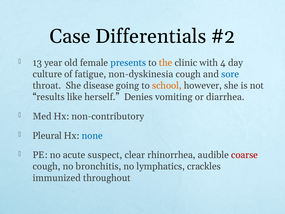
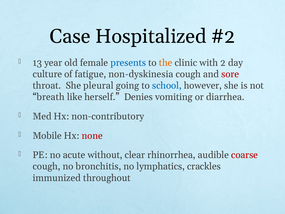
Differentials: Differentials -> Hospitalized (151, 36)
4: 4 -> 2 (223, 63)
sore colour: blue -> red (230, 74)
disease: disease -> pleural (98, 85)
school colour: orange -> blue (167, 85)
results: results -> breath (49, 97)
Pleural: Pleural -> Mobile (47, 136)
none colour: blue -> red (92, 136)
suspect: suspect -> without (105, 155)
